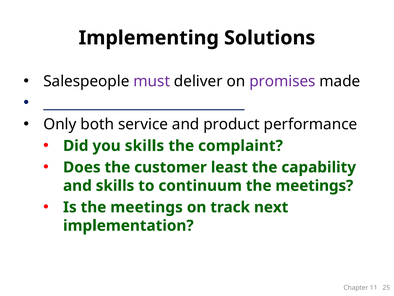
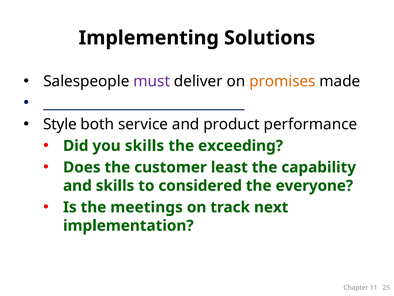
promises colour: purple -> orange (282, 81)
Only: Only -> Style (60, 124)
complaint: complaint -> exceeding (241, 146)
continuum: continuum -> considered (200, 185)
meetings: meetings -> everyone (314, 185)
